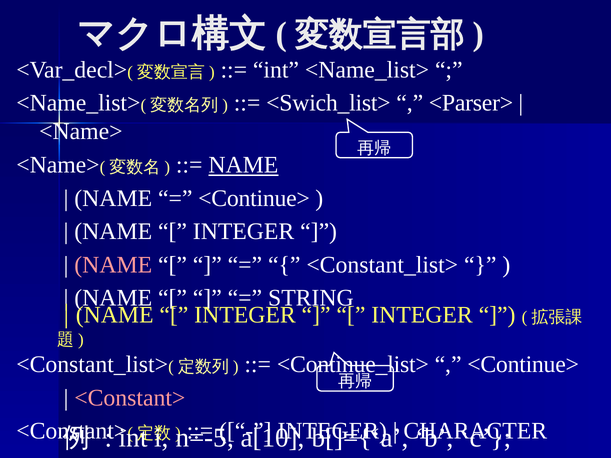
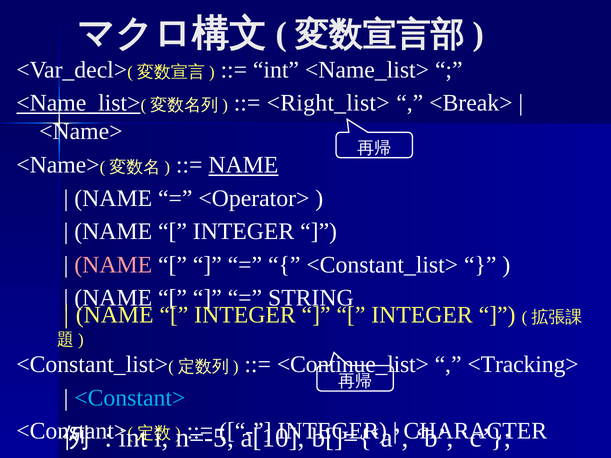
<Name_list> underline: none -> present (78, 103)
<Swich_list>: <Swich_list> -> <Right_list> (328, 103)
<Parser>: <Parser> -> <Break> (471, 103)
<Continue>: <Continue> -> <Operator> (254, 198)
<Continue>: <Continue> -> <Tracking> (523, 365)
<Constant> colour: pink -> light blue (130, 398)
